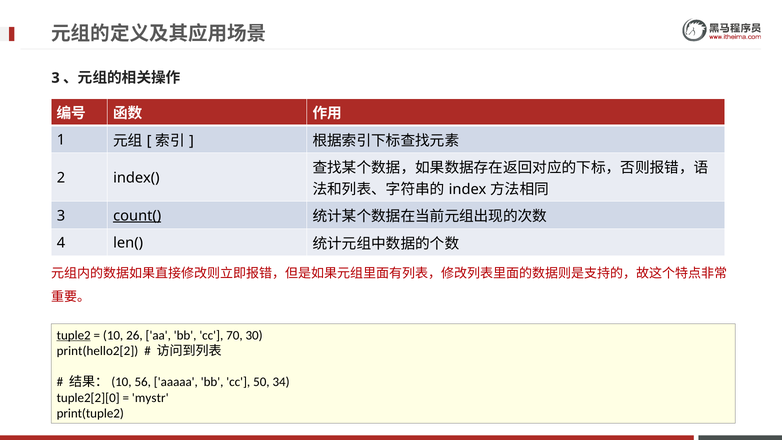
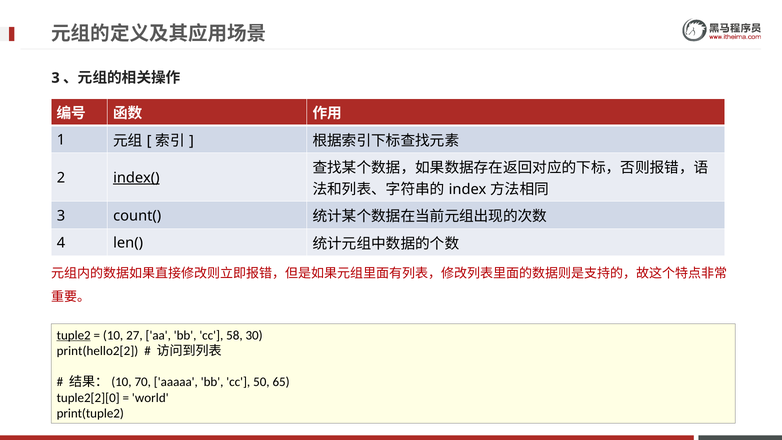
index( underline: none -> present (136, 178)
count( underline: present -> none (137, 216)
26: 26 -> 27 (134, 335)
70: 70 -> 58 (234, 335)
56: 56 -> 70 (143, 382)
34: 34 -> 65 (281, 382)
mystr: mystr -> world (150, 398)
